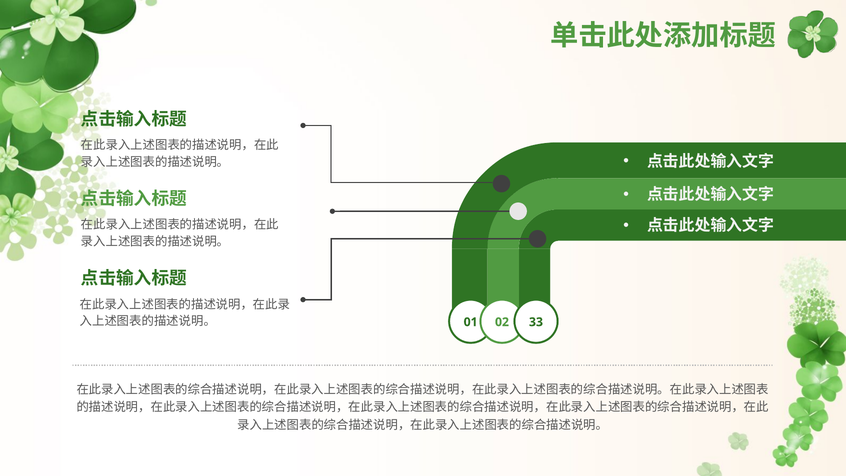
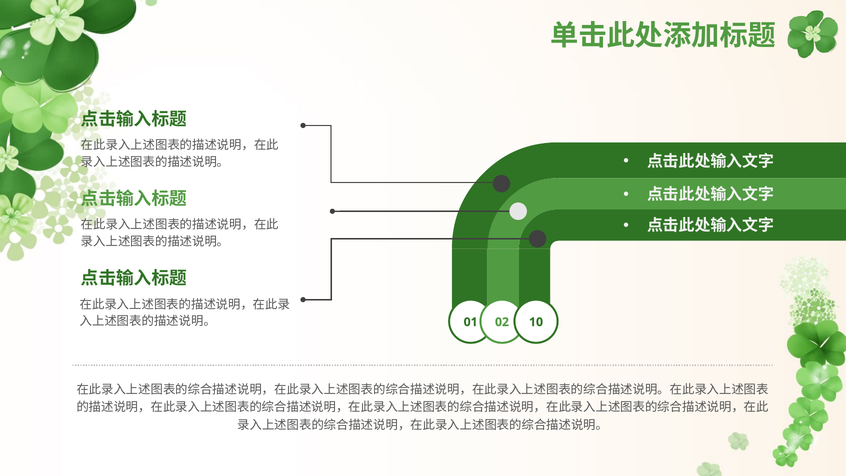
33: 33 -> 10 (536, 322)
